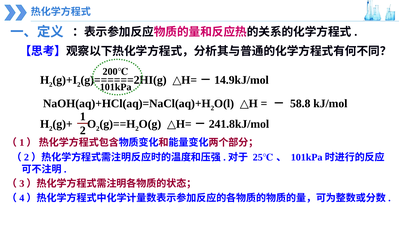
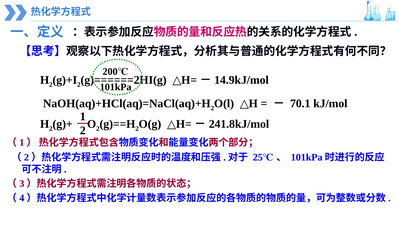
58.8: 58.8 -> 70.1 (300, 103)
